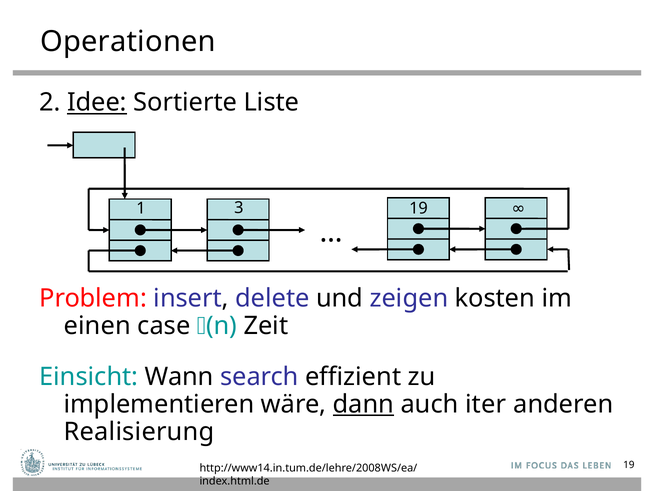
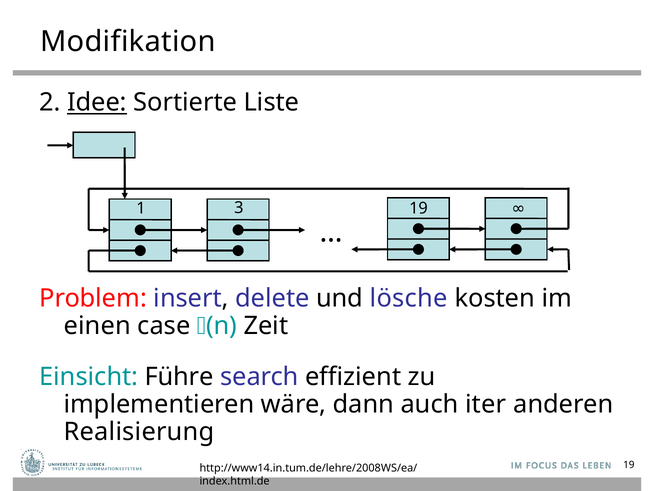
Operationen: Operationen -> Modifikation (128, 41)
zeigen: zeigen -> lösche (409, 298)
Wann: Wann -> Führe (179, 377)
dann underline: present -> none (363, 404)
